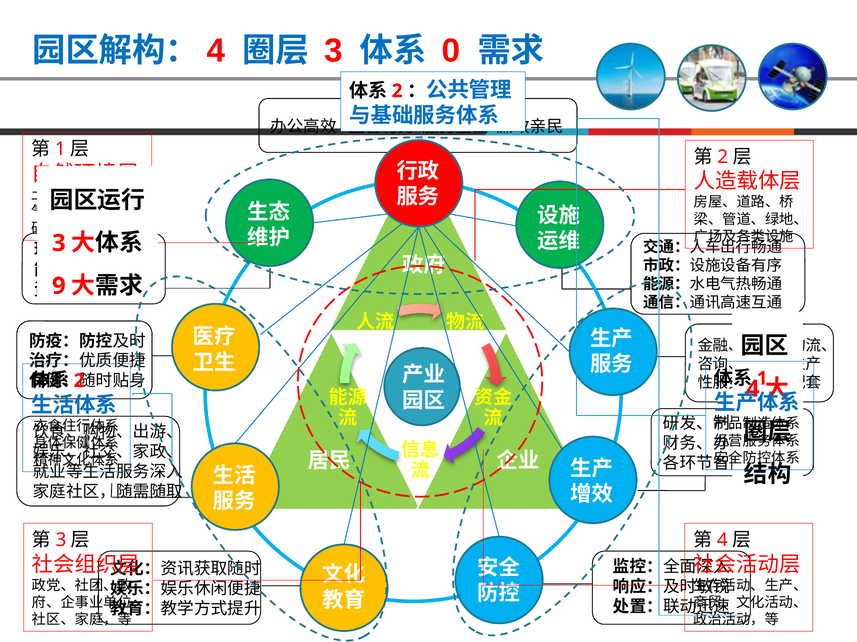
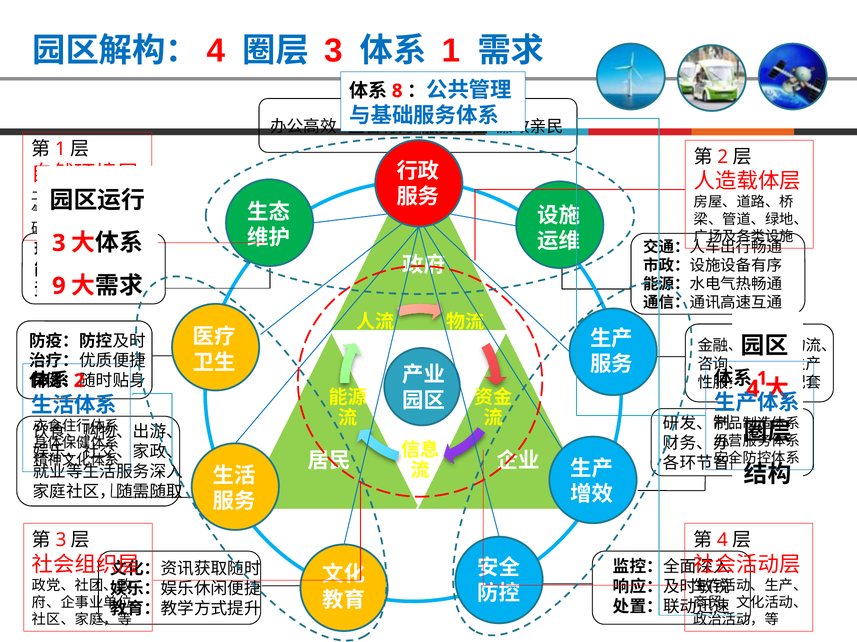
0: 0 -> 1 (451, 51)
2: 2 -> 8 (397, 91)
